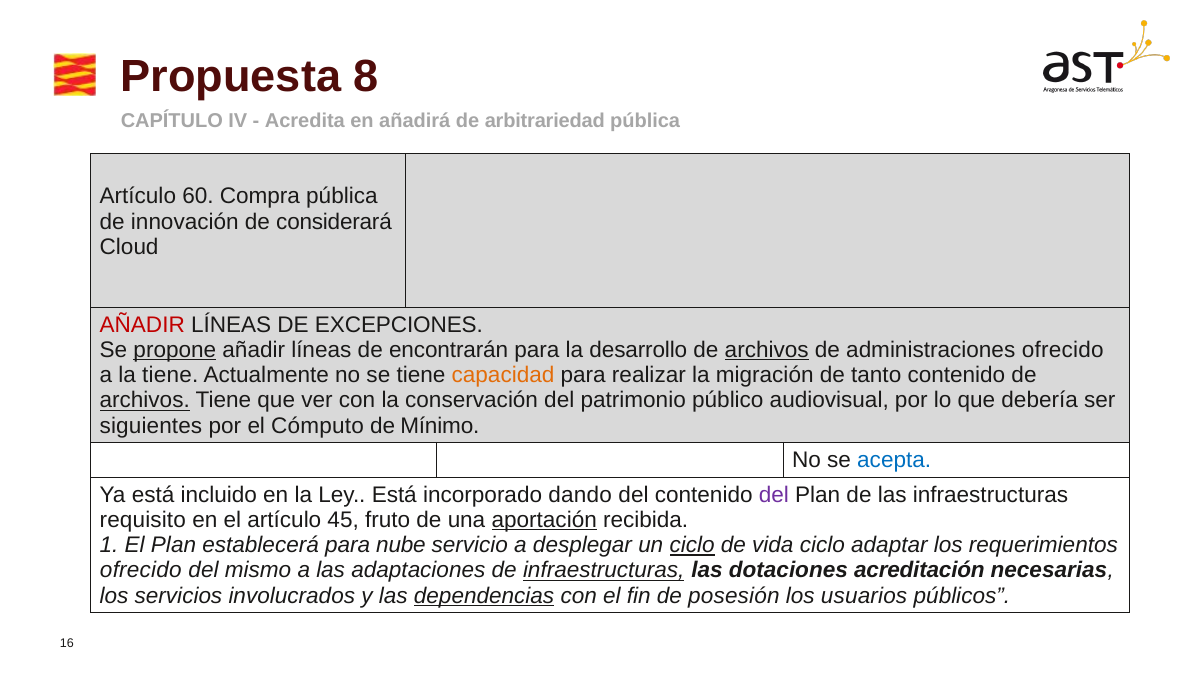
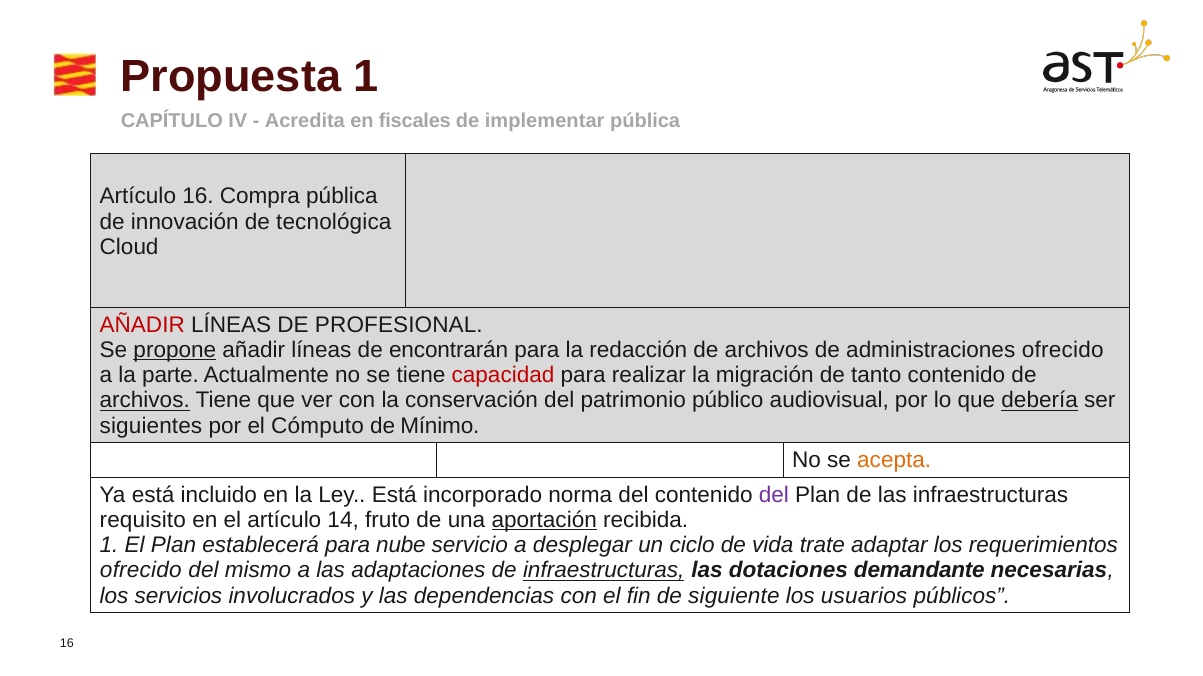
Propuesta 8: 8 -> 1 (366, 76)
añadirá: añadirá -> fiscales (415, 121)
arbitrariedad: arbitrariedad -> implementar (545, 121)
Artículo 60: 60 -> 16 (198, 197)
considerará: considerará -> tecnológica (334, 222)
EXCEPCIONES: EXCEPCIONES -> PROFESIONAL (399, 325)
desarrollo: desarrollo -> redacción (638, 350)
archivos underline: present -> none (767, 350)
la tiene: tiene -> parte (170, 376)
capacidad colour: orange -> red (503, 376)
debería underline: none -> present (1040, 401)
acepta colour: blue -> orange (894, 460)
dando: dando -> norma (580, 495)
45: 45 -> 14 (343, 521)
ciclo underline: present -> none (692, 546)
vida ciclo: ciclo -> trate (822, 546)
acreditación: acreditación -> demandante (919, 571)
dependencias underline: present -> none (484, 596)
posesión: posesión -> siguiente (734, 596)
